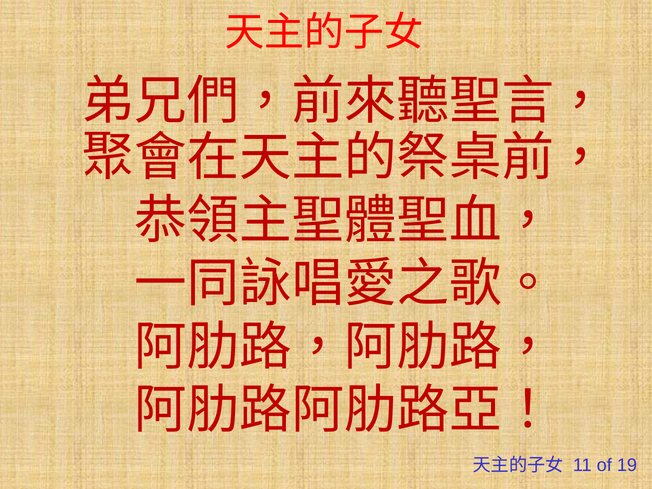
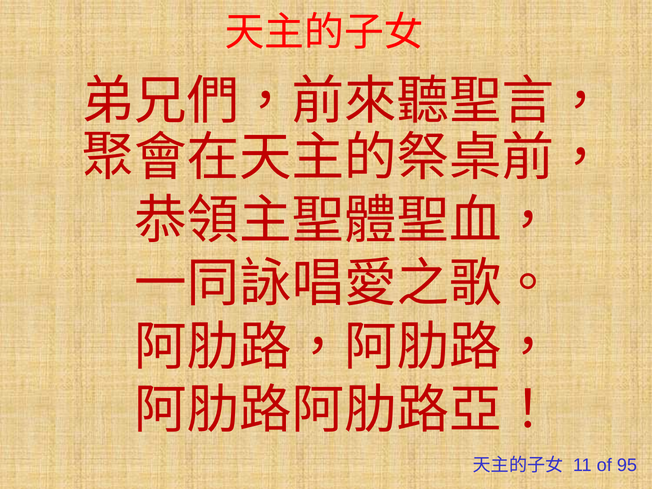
19: 19 -> 95 (627, 465)
